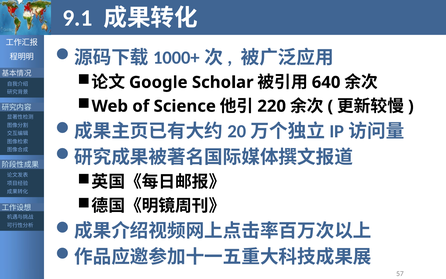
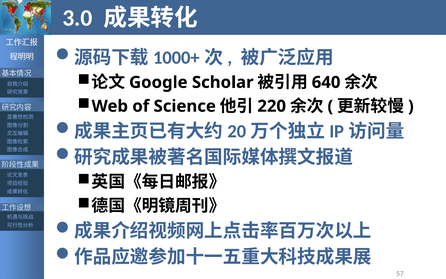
9.1: 9.1 -> 3.0 (77, 18)
